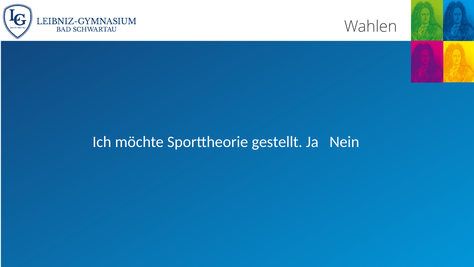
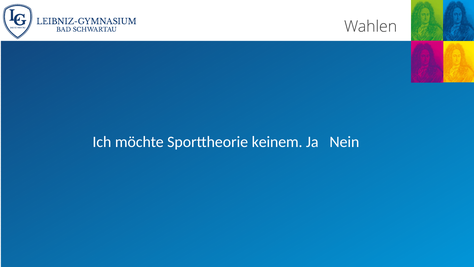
gestellt: gestellt -> keinem (277, 142)
